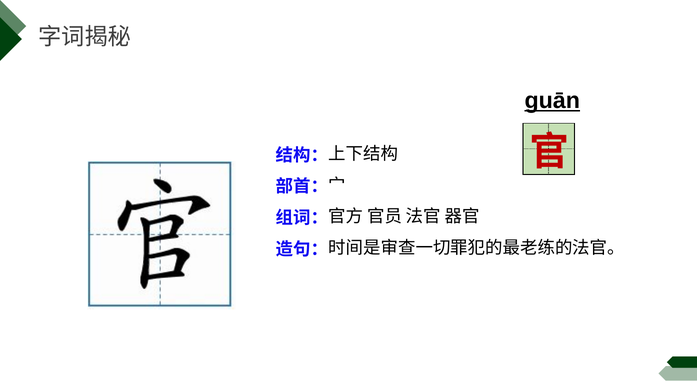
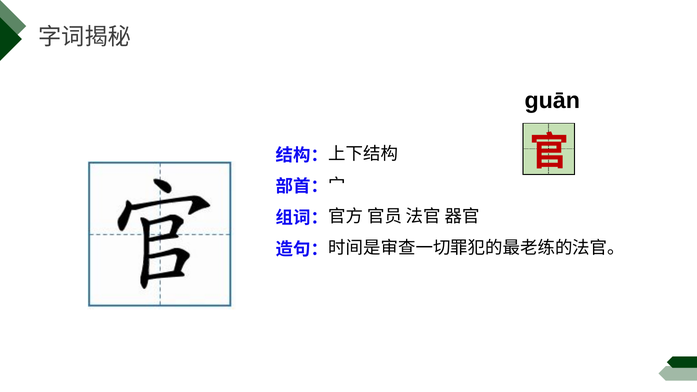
guān underline: present -> none (552, 101)
